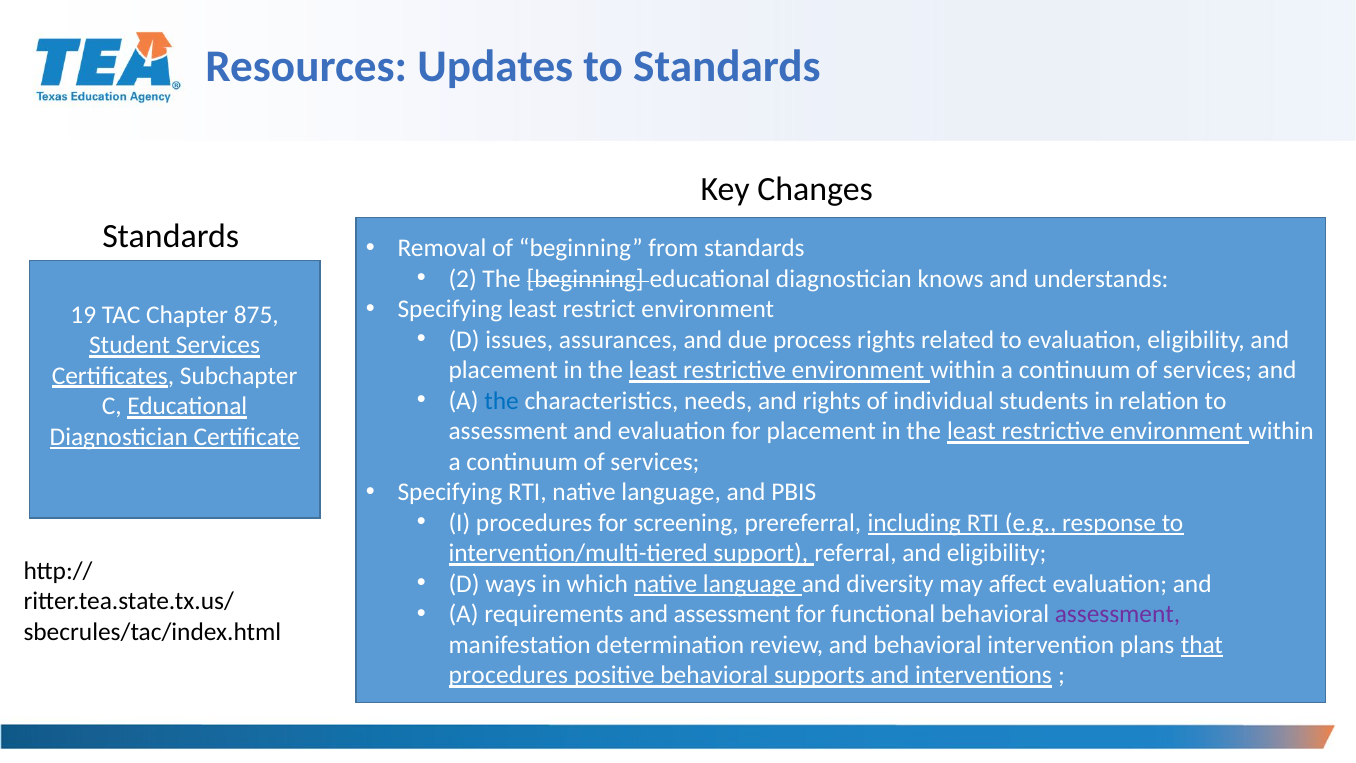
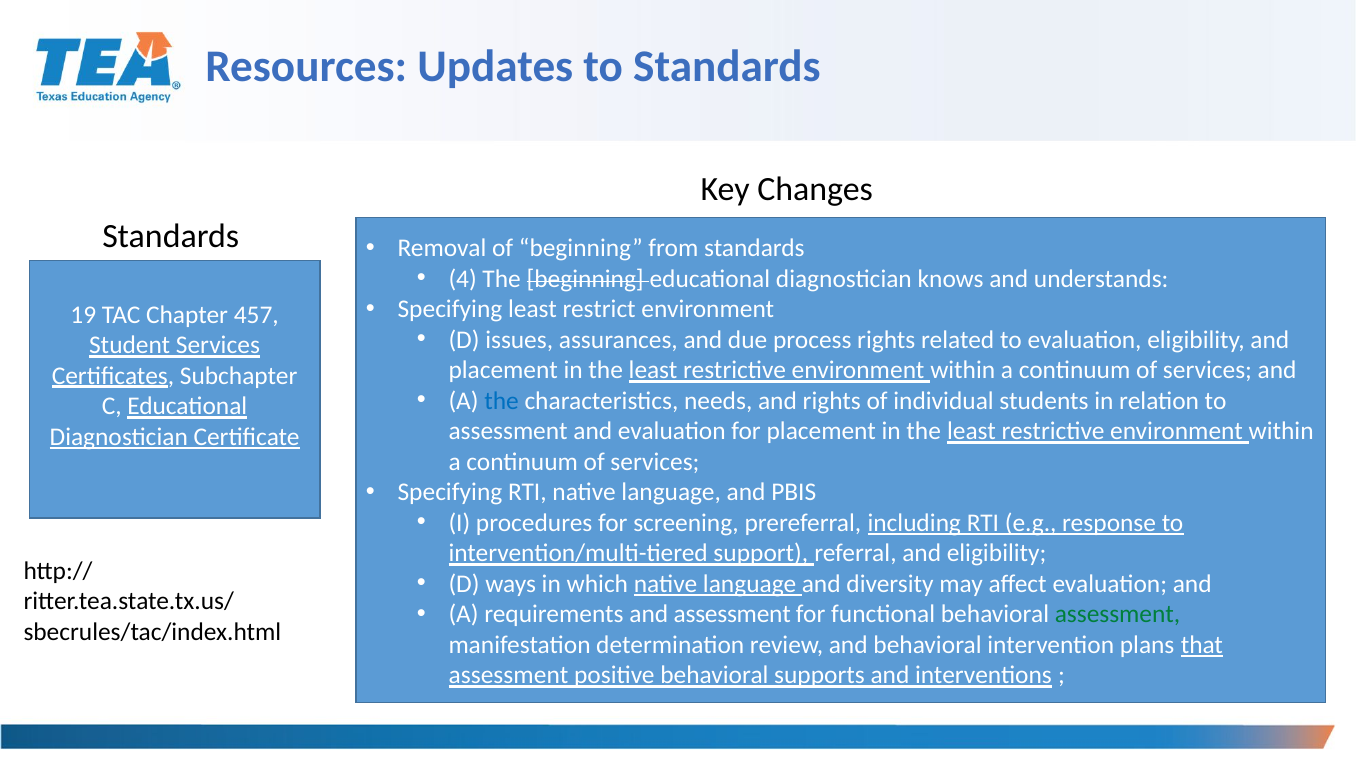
2: 2 -> 4 (463, 279)
875: 875 -> 457 (256, 315)
assessment colour: purple -> green (1117, 614)
procedures: procedures -> assessment (508, 675)
